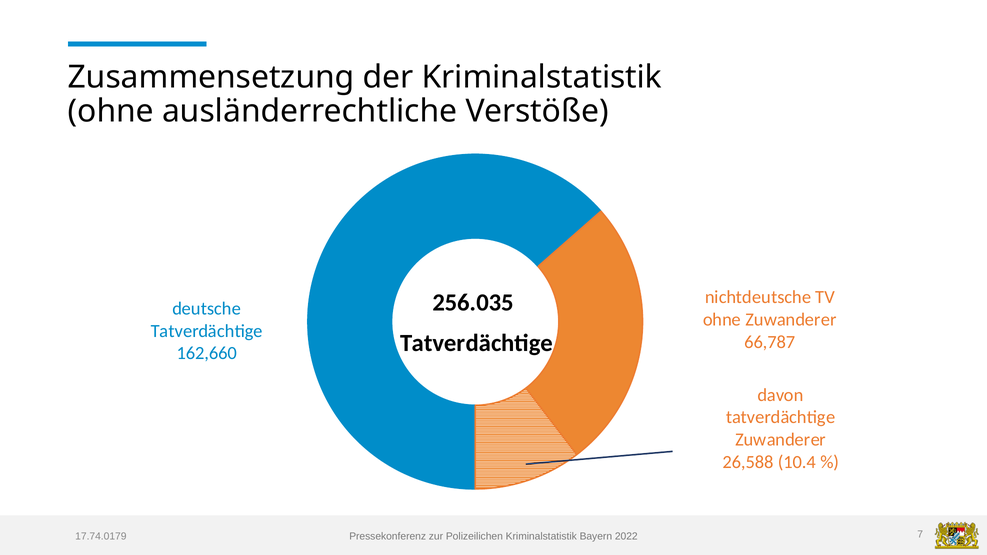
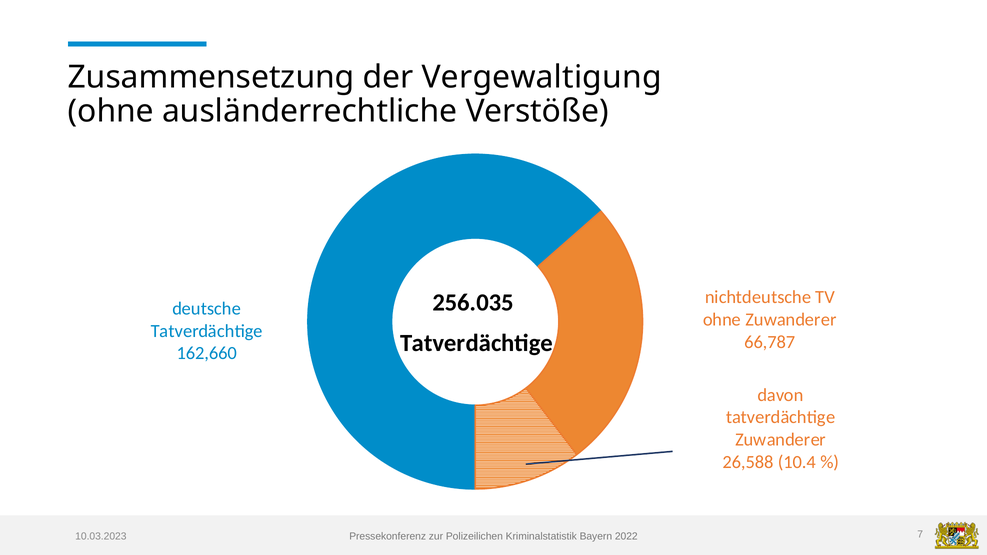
der Kriminalstatistik: Kriminalstatistik -> Vergewaltigung (542, 77)
17.74.0179: 17.74.0179 -> 10.03.2023 (101, 536)
